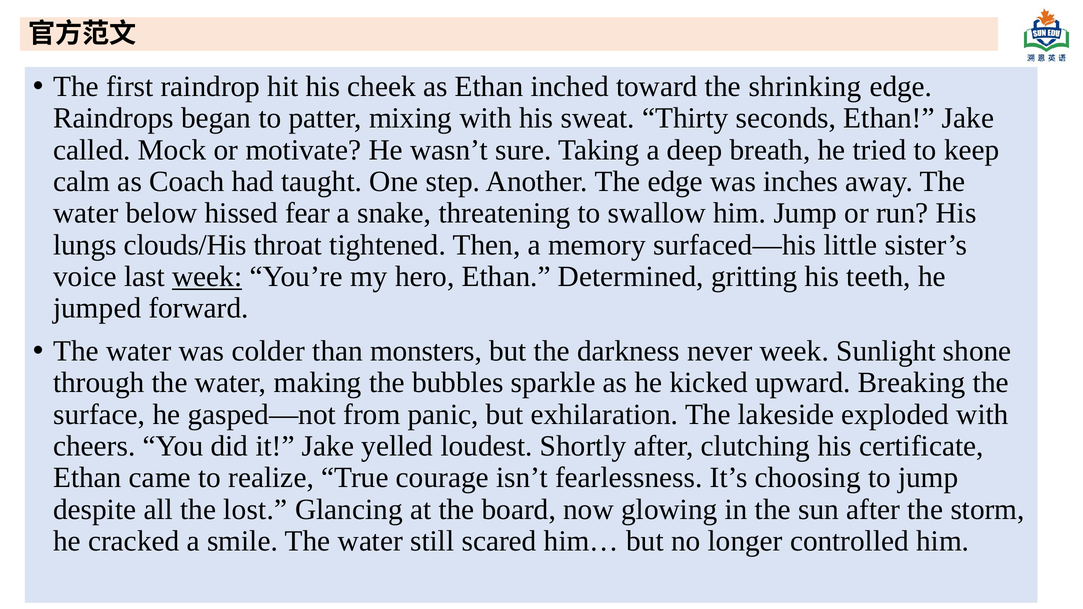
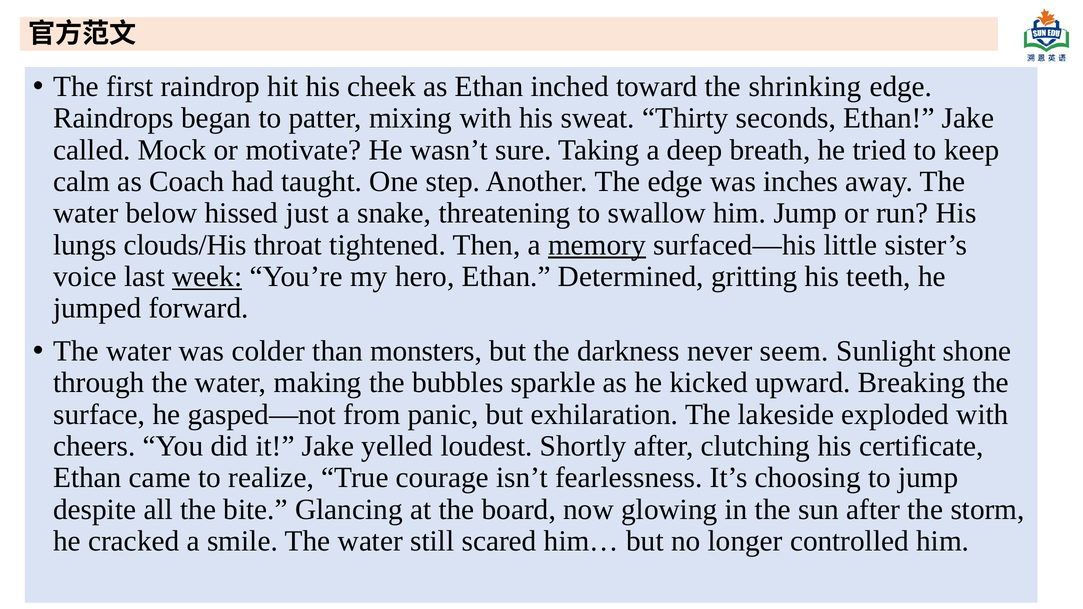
fear: fear -> just (307, 213)
memory underline: none -> present (597, 245)
never week: week -> seem (794, 351)
lost: lost -> bite (256, 510)
